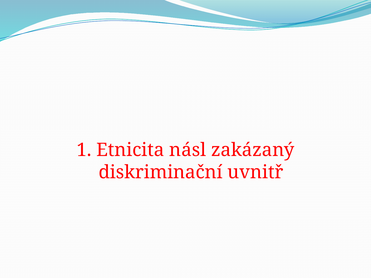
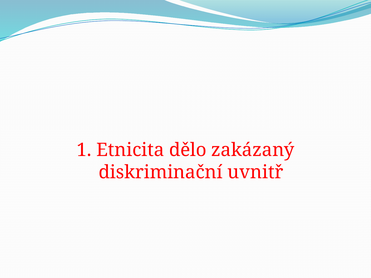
násl: násl -> dělo (188, 150)
